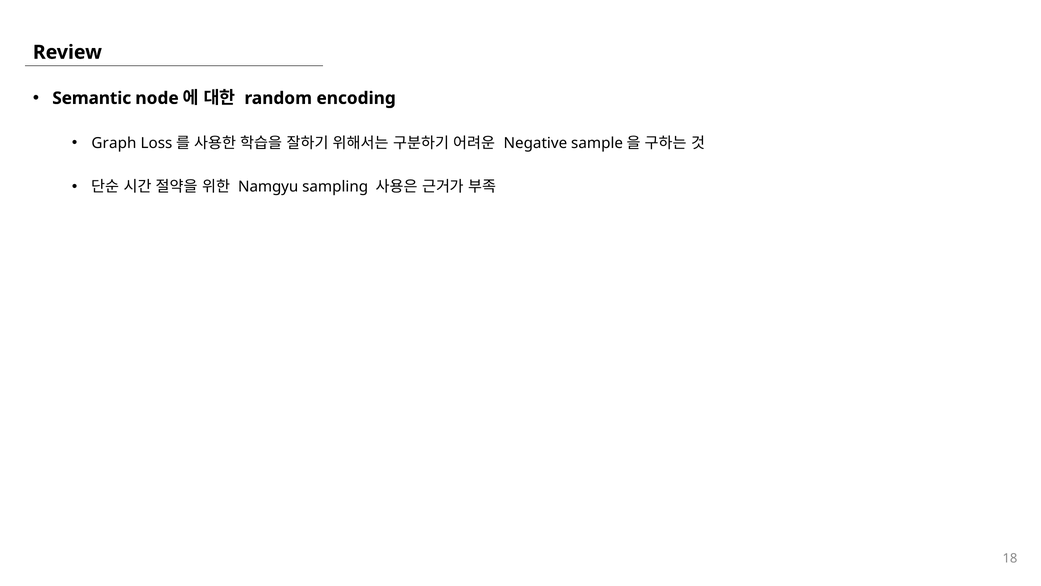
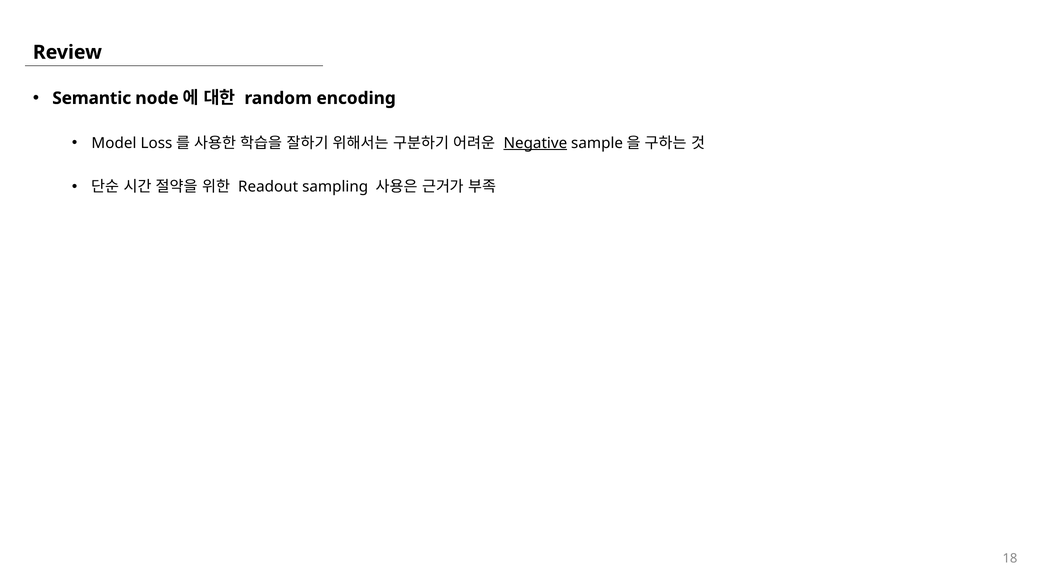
Graph: Graph -> Model (114, 143)
Negative underline: none -> present (535, 143)
Namgyu: Namgyu -> Readout (268, 187)
